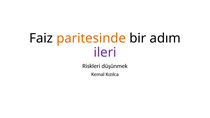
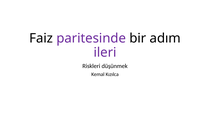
paritesinde colour: orange -> purple (91, 38)
